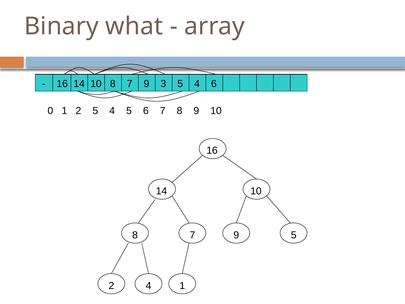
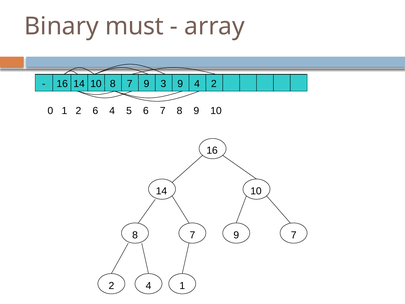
what: what -> must (134, 26)
3 5: 5 -> 9 (180, 84)
4 6: 6 -> 2 (214, 84)
2 5: 5 -> 6 (95, 111)
9 5: 5 -> 7 (294, 235)
